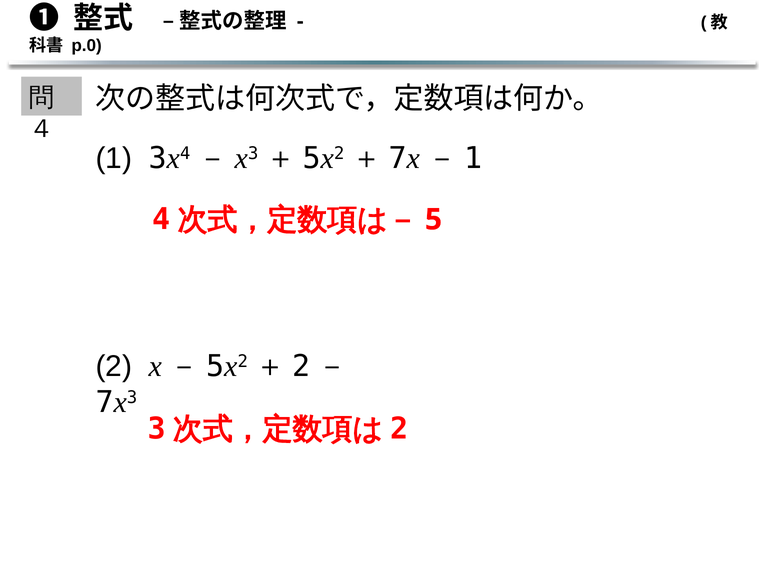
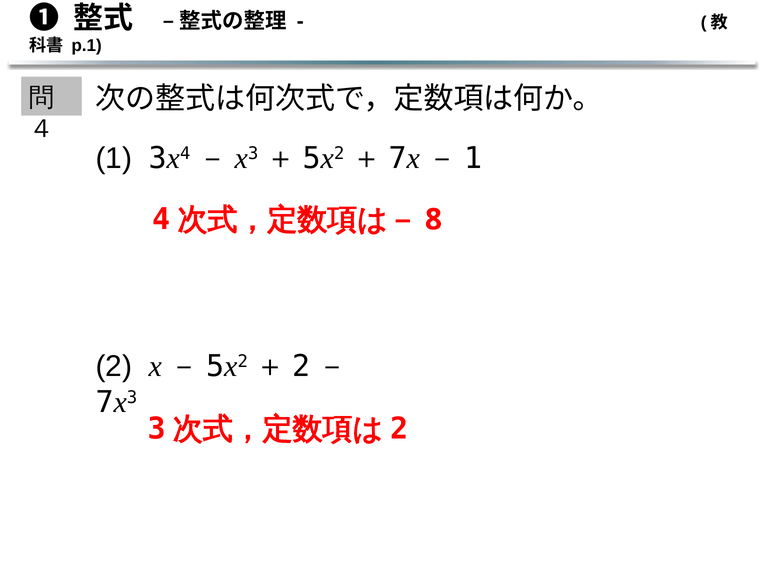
p.0: p.0 -> p.1 (87, 45)
5: 5 -> 8 (433, 219)
